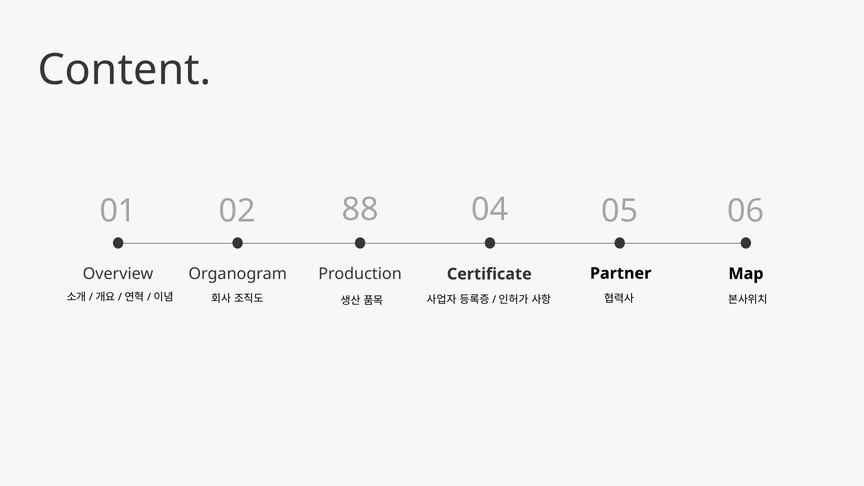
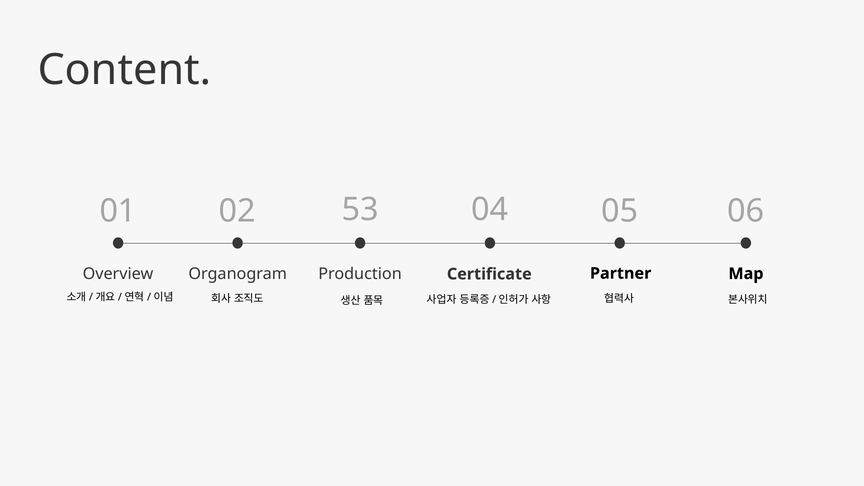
88: 88 -> 53 (360, 210)
